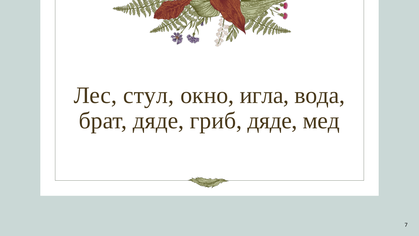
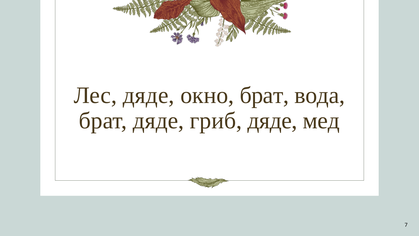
Лес стул: стул -> дяде (149, 95)
окно игла: игла -> брат (264, 95)
